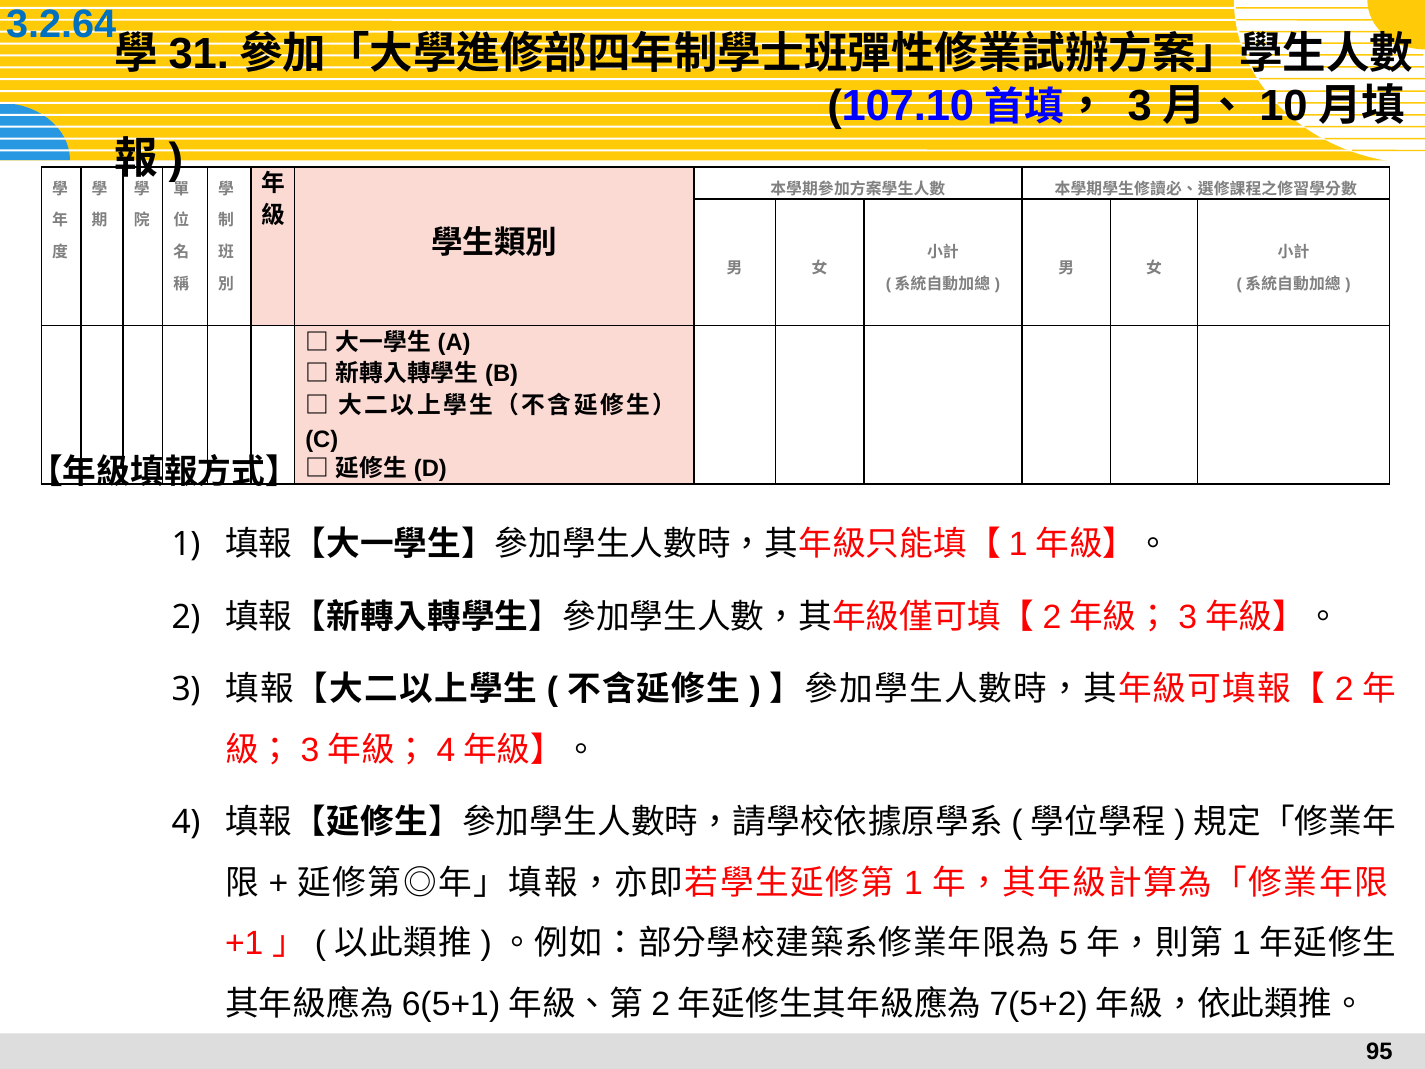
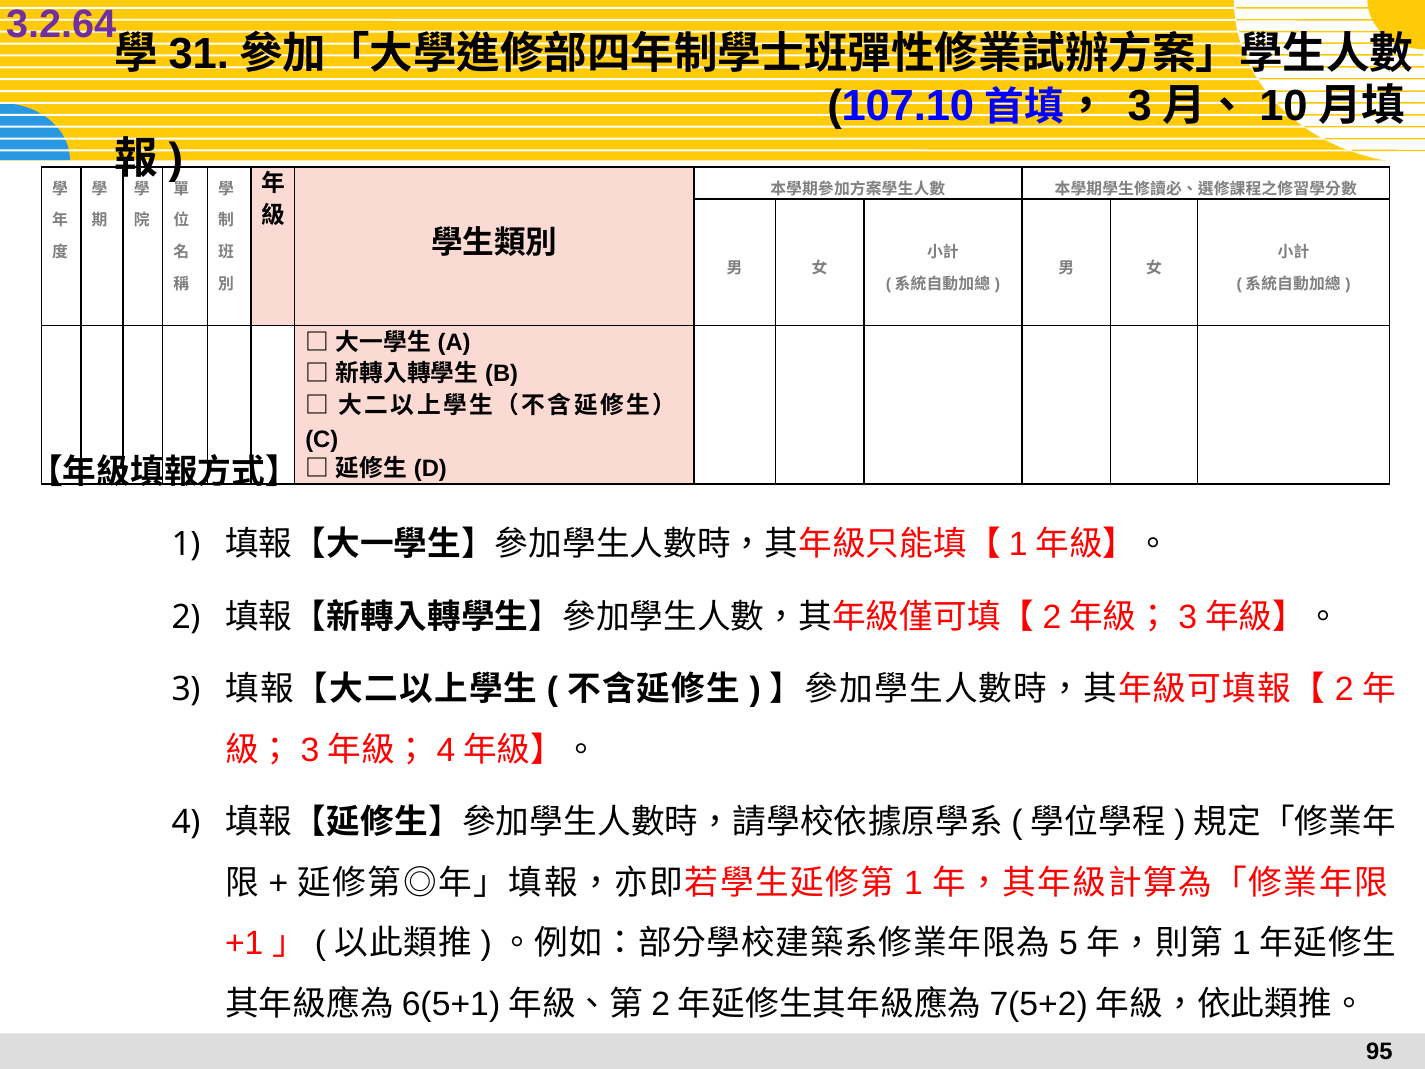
3.2.64 colour: blue -> purple (61, 24)
